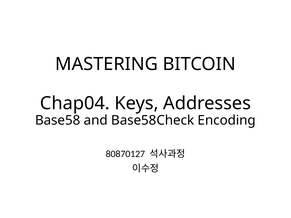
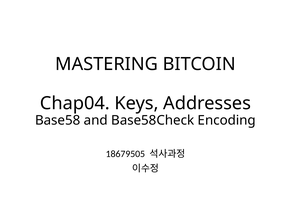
80870127: 80870127 -> 18679505 (125, 154)
